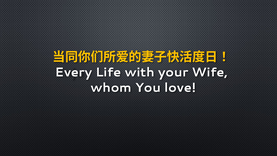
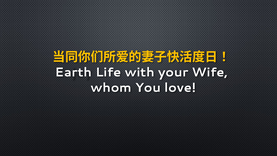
Every: Every -> Earth (73, 72)
